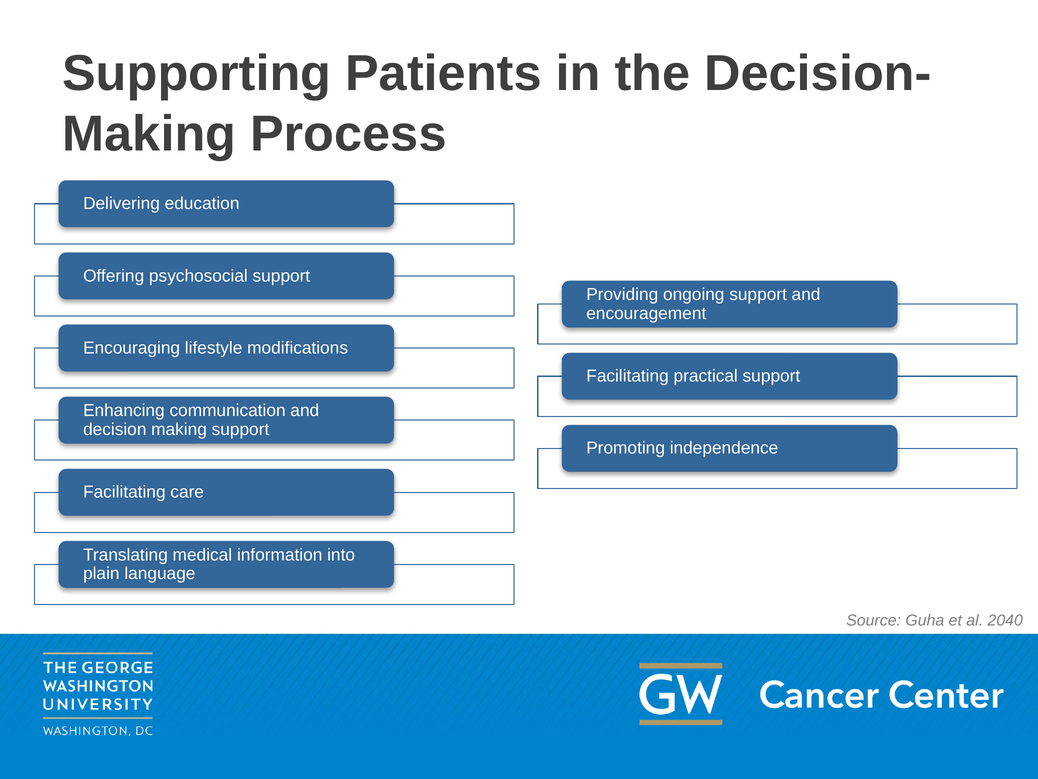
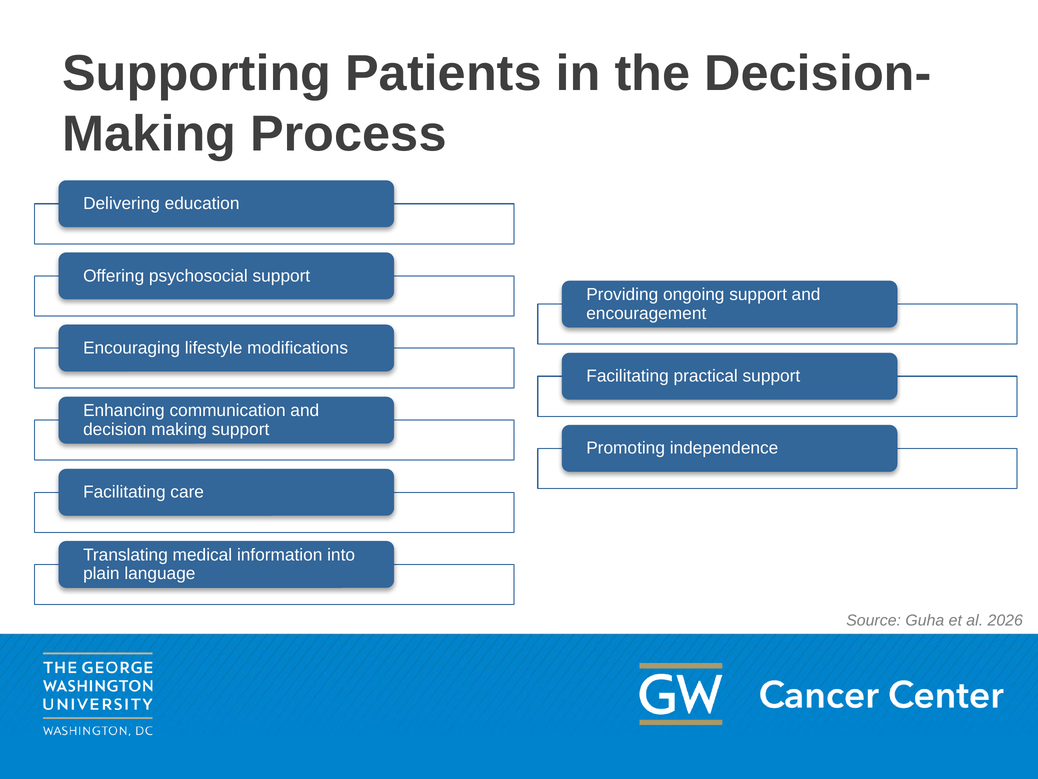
2040: 2040 -> 2026 (1005, 620)
